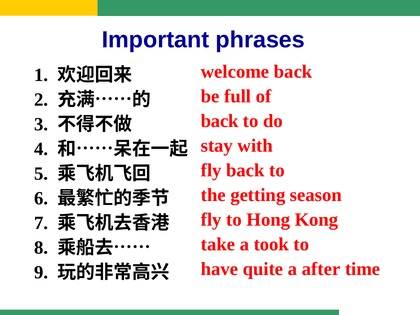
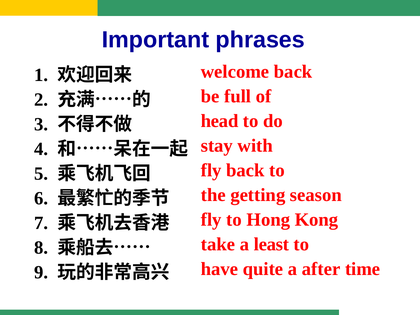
back: back -> head (220, 121)
took: took -> least (271, 244)
